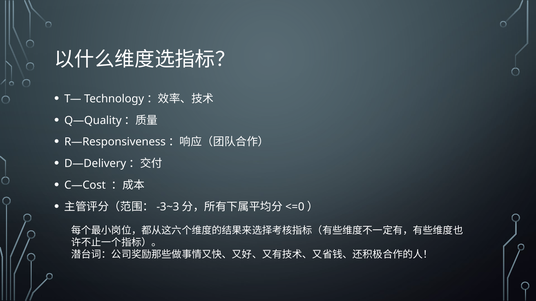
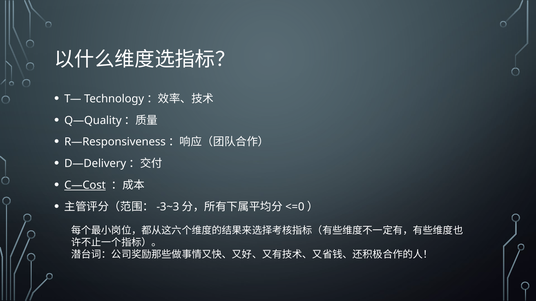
C—Cost underline: none -> present (85, 186)
